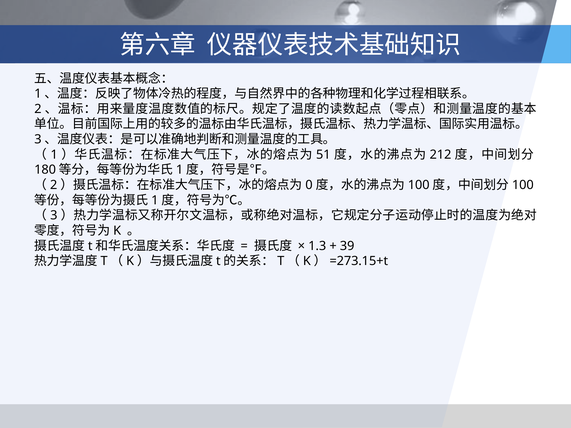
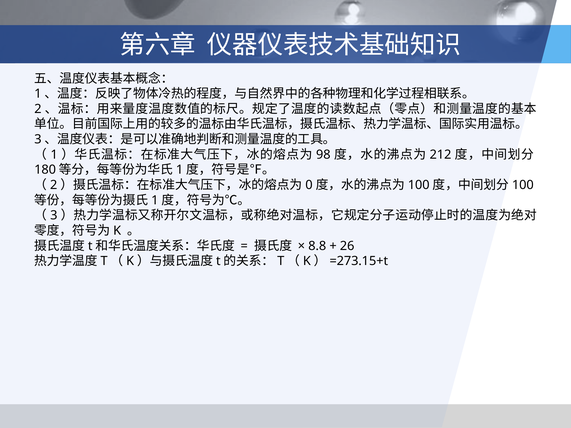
51: 51 -> 98 (323, 155)
1.3: 1.3 -> 8.8 (317, 246)
39: 39 -> 26 (347, 246)
